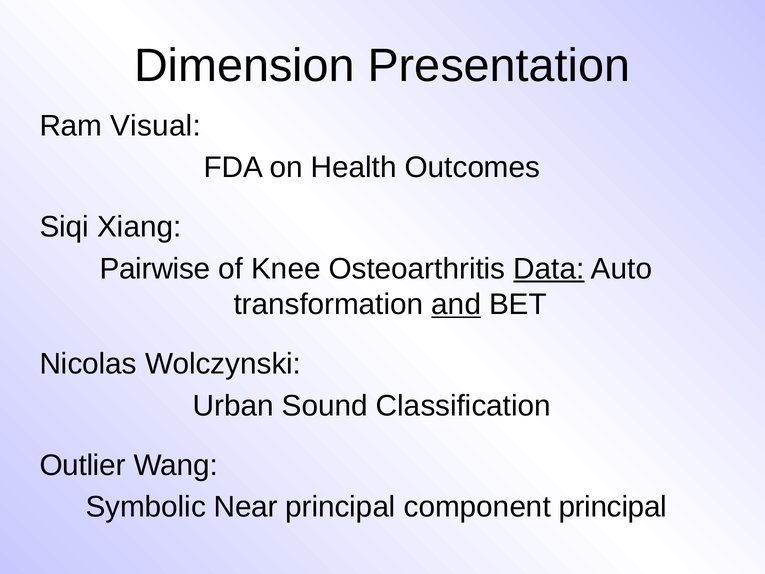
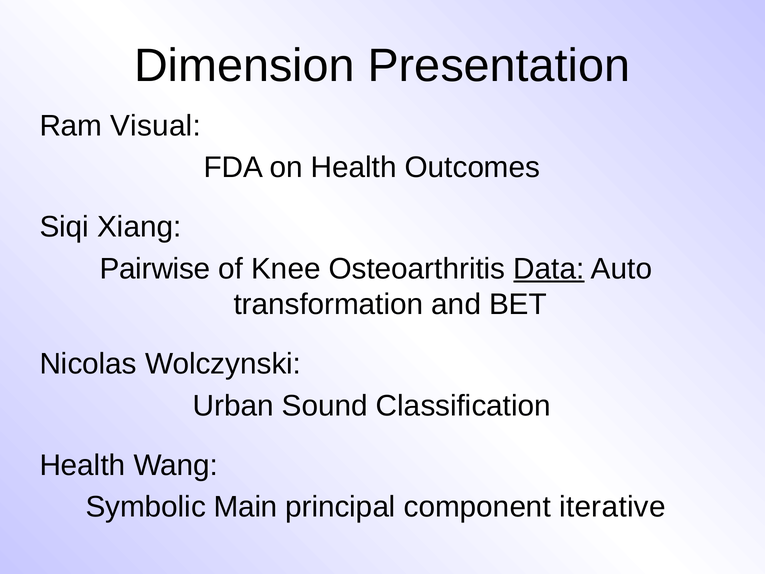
and underline: present -> none (456, 304)
Outlier: Outlier -> Health (82, 465)
Near: Near -> Main (246, 507)
component principal: principal -> iterative (612, 507)
